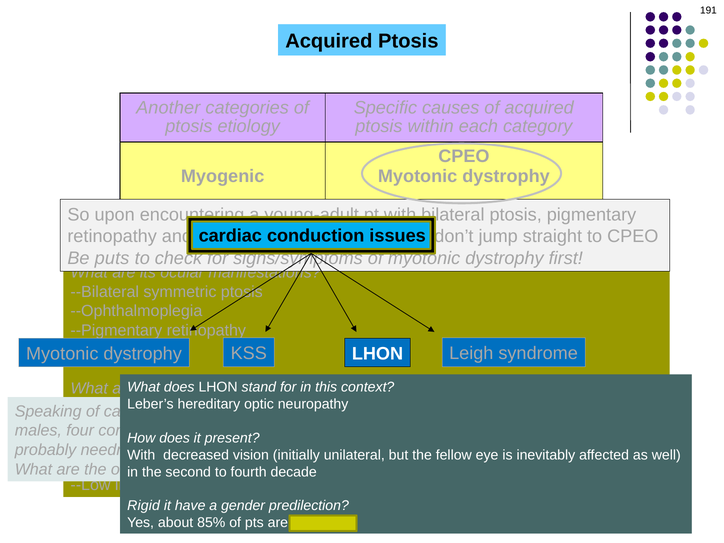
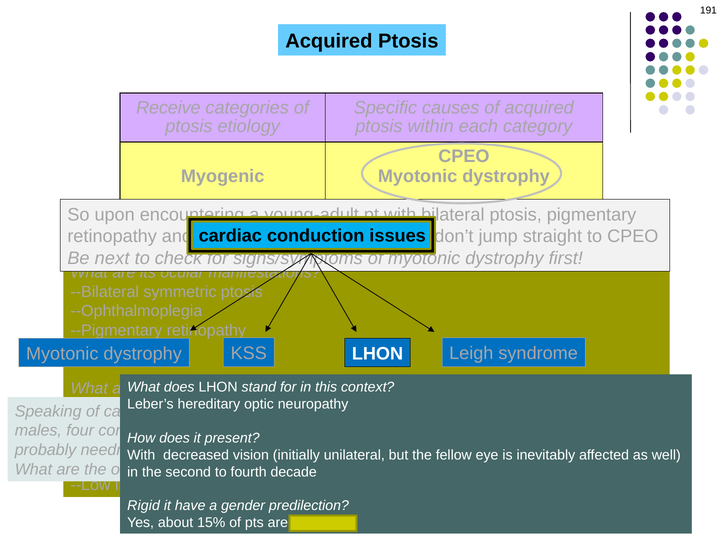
Another: Another -> Receive (168, 108)
puts: puts -> next (112, 258)
85%: 85% -> 15% (211, 523)
